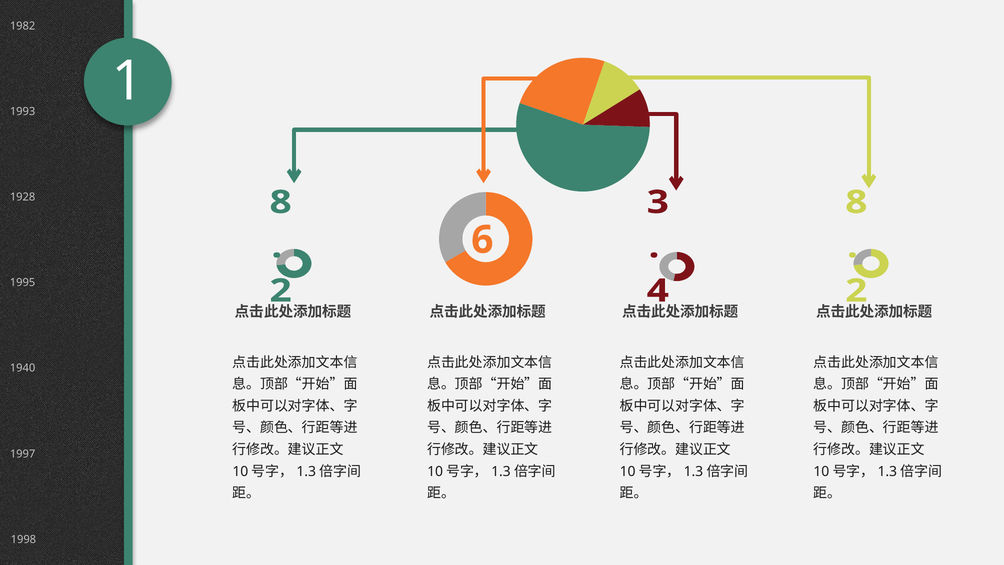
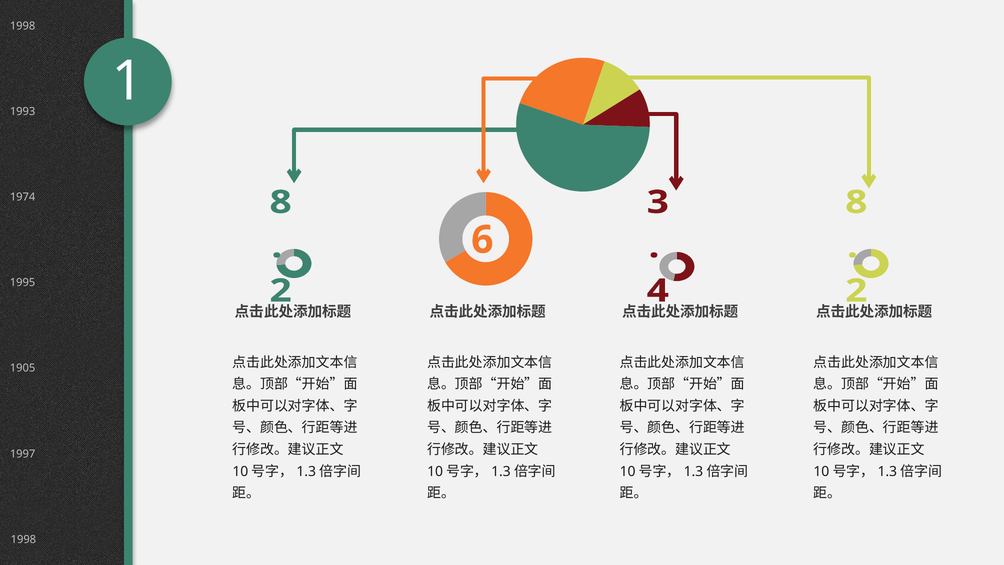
1982: 1982 -> 1998 (23, 26)
1928: 1928 -> 1974 (23, 197)
1940: 1940 -> 1905 (23, 368)
